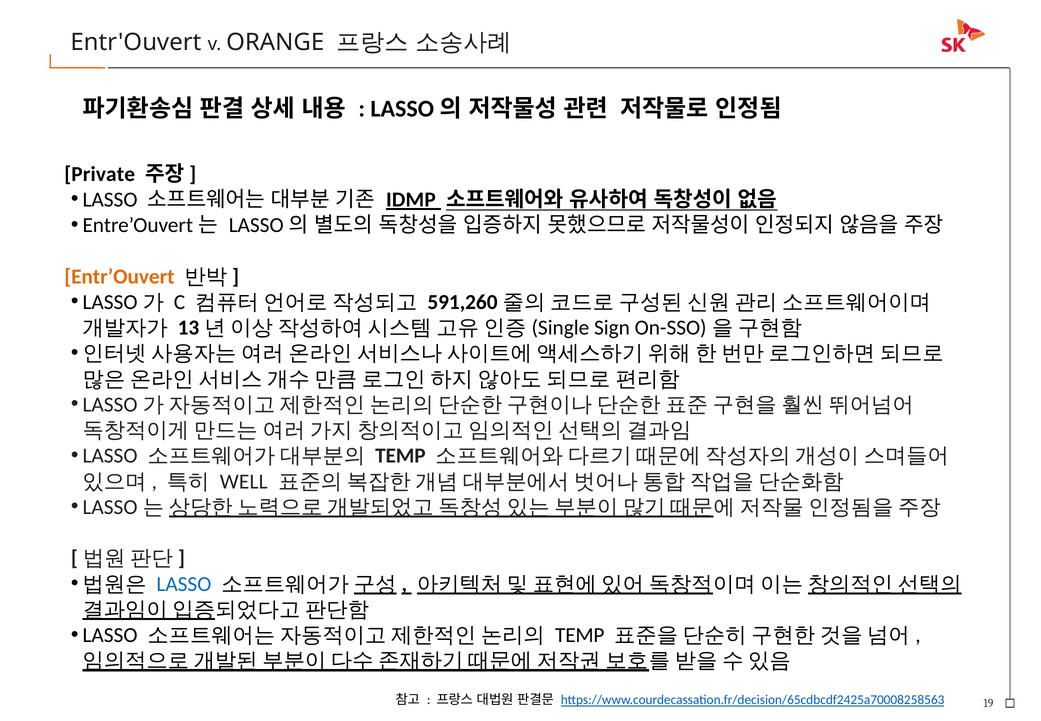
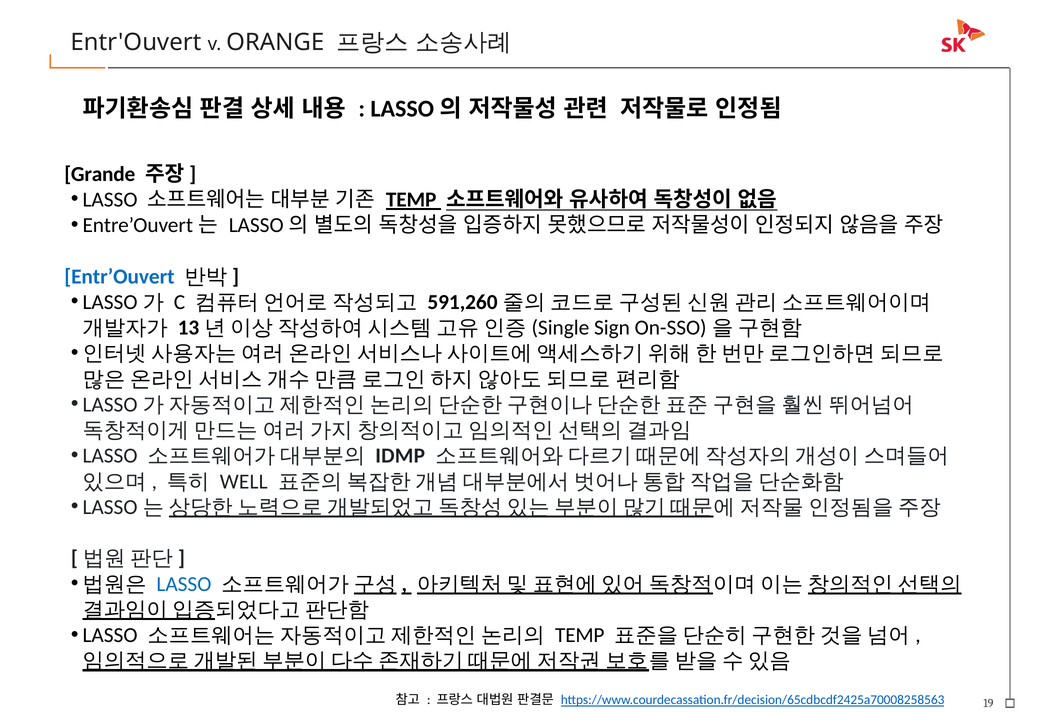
Private: Private -> Grande (100, 174)
IDMP: IDMP -> TEMP (411, 200)
Entr’Ouvert colour: orange -> blue (119, 276)
TEMP: TEMP -> IDMP (400, 456)
